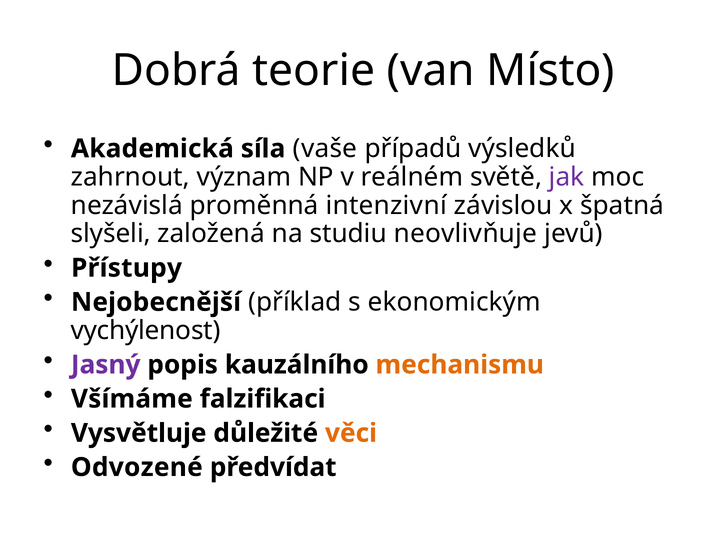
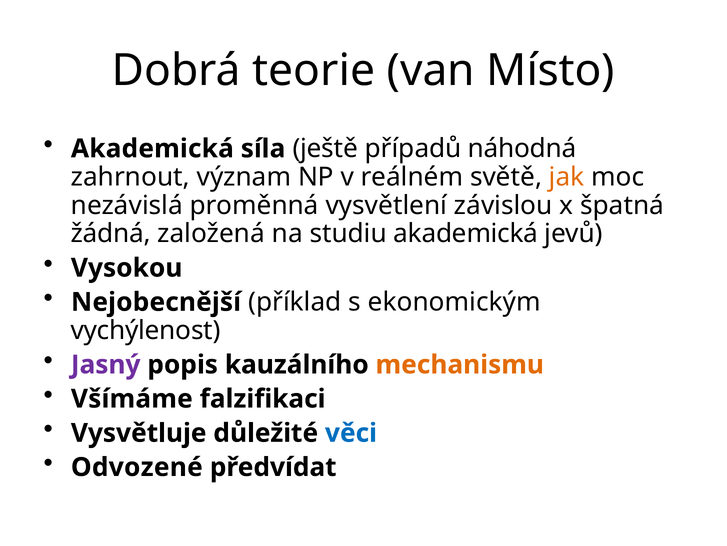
vaše: vaše -> ještě (325, 148)
výsledků: výsledků -> náhodná (522, 148)
jak colour: purple -> orange (567, 177)
intenzivní: intenzivní -> vysvětlení (386, 205)
slyšeli: slyšeli -> žádná (111, 233)
studiu neovlivňuje: neovlivňuje -> akademická (466, 233)
Přístupy: Přístupy -> Vysokou (127, 268)
věci colour: orange -> blue (351, 433)
